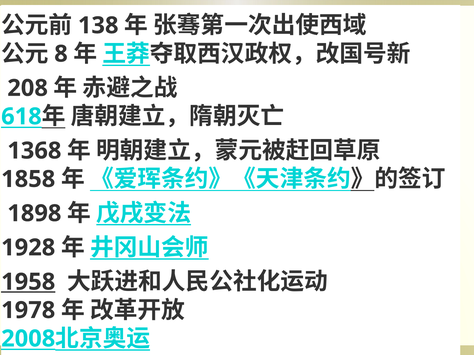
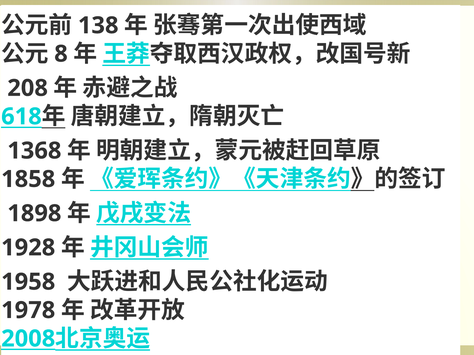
1958 underline: present -> none (28, 282)
